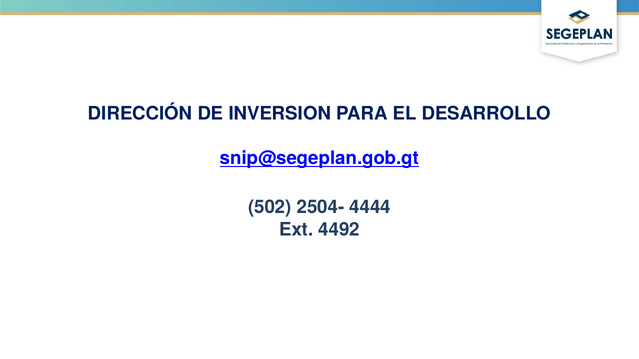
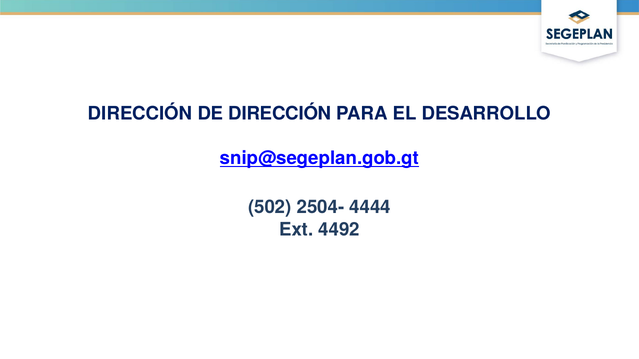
DE INVERSION: INVERSION -> DIRECCIÓN (280, 114)
